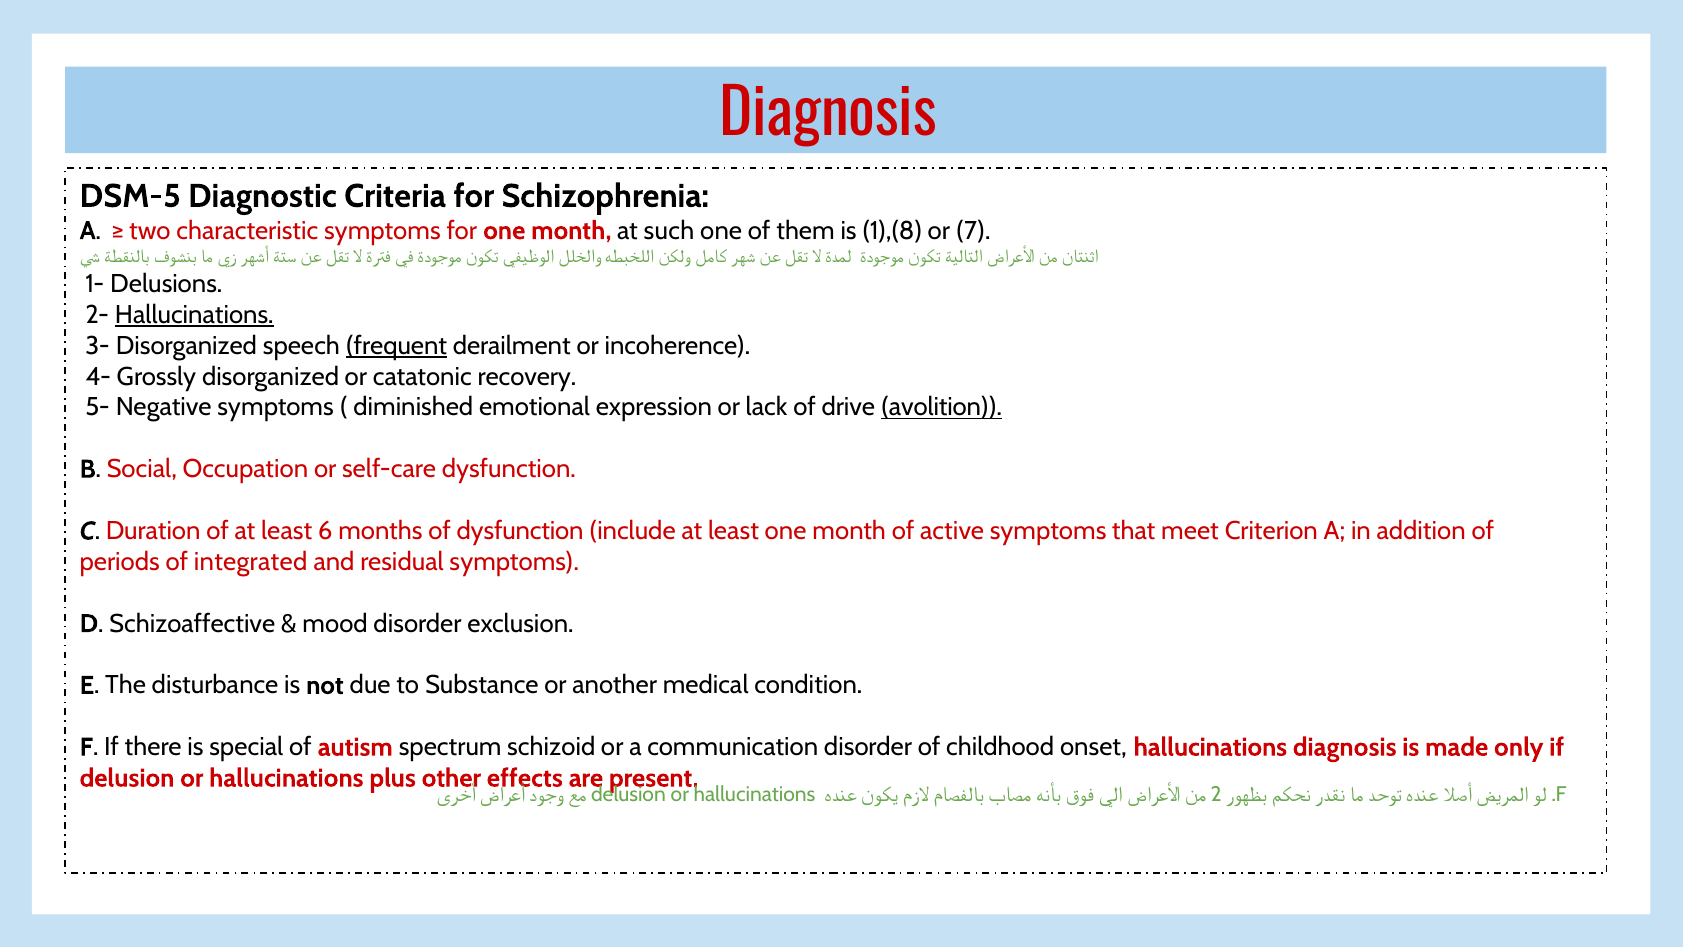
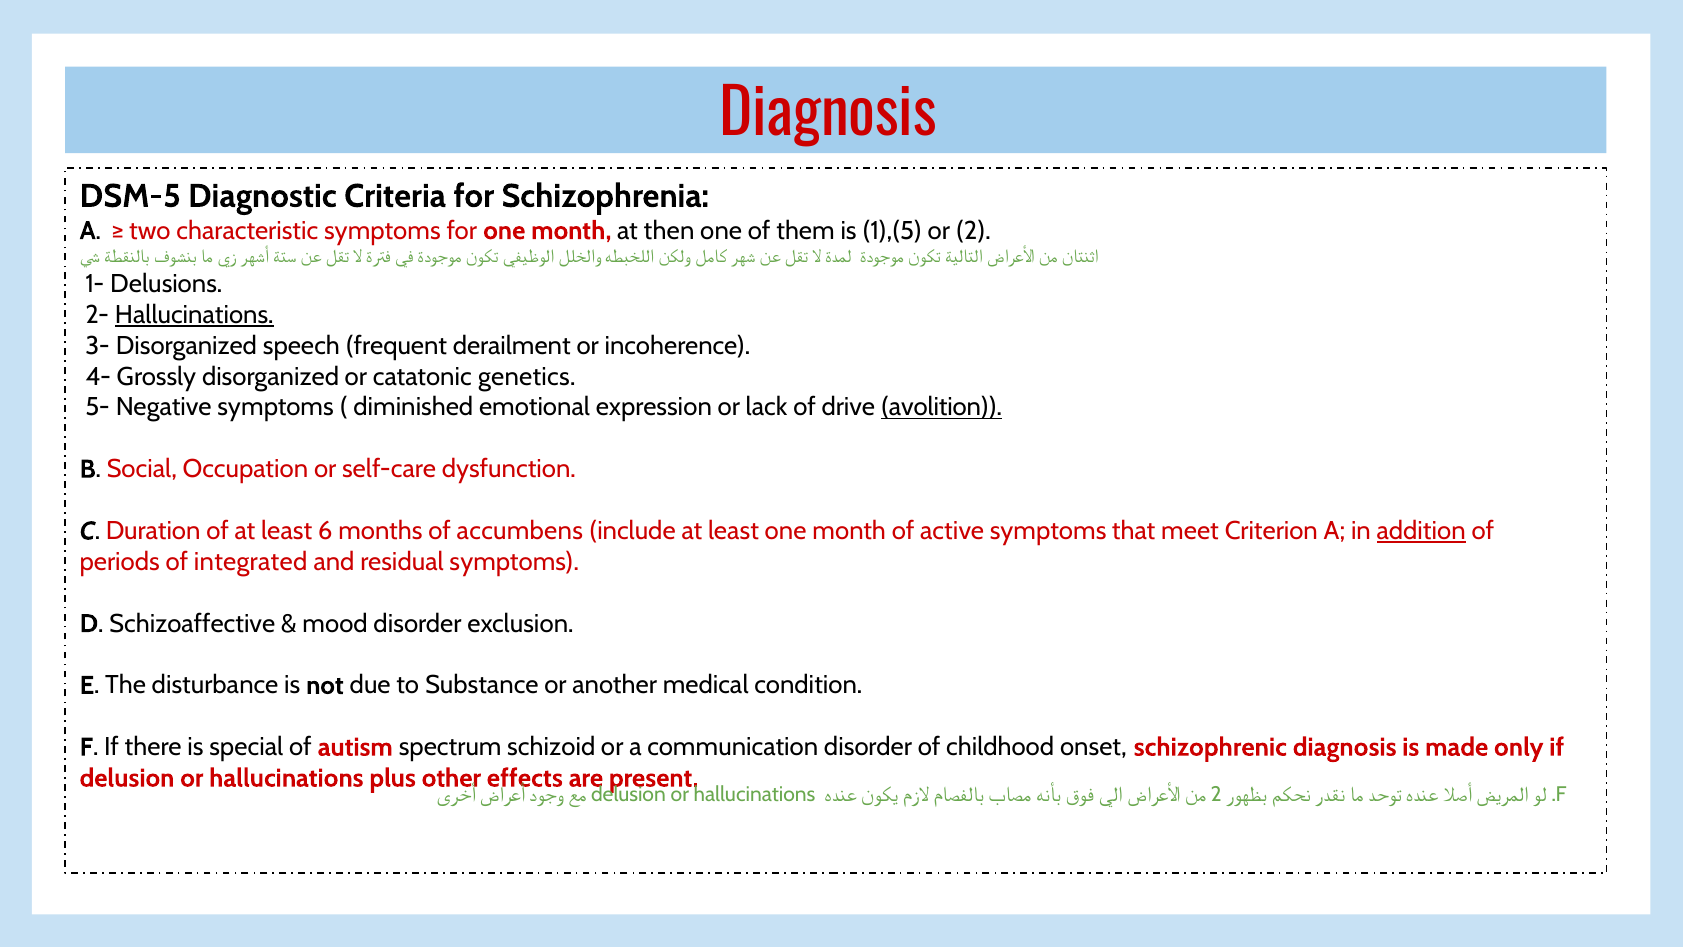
such: such -> then (669, 231)
1),(8: 1),(8 -> 1),(5 (892, 231)
or 7: 7 -> 2 (973, 231)
frequent underline: present -> none (396, 346)
recovery: recovery -> genetics (527, 376)
of dysfunction: dysfunction -> accumbens (520, 531)
addition underline: none -> present (1421, 531)
onset hallucinations: hallucinations -> schizophrenic (1210, 747)
